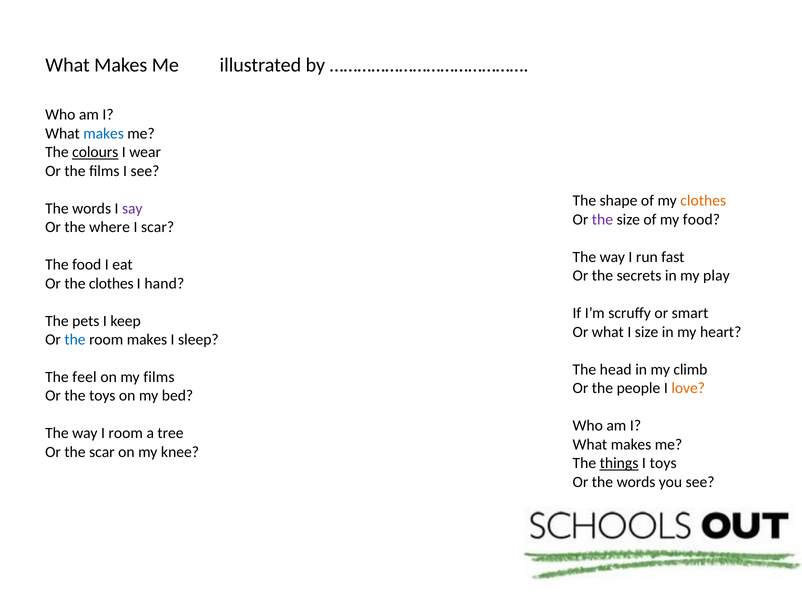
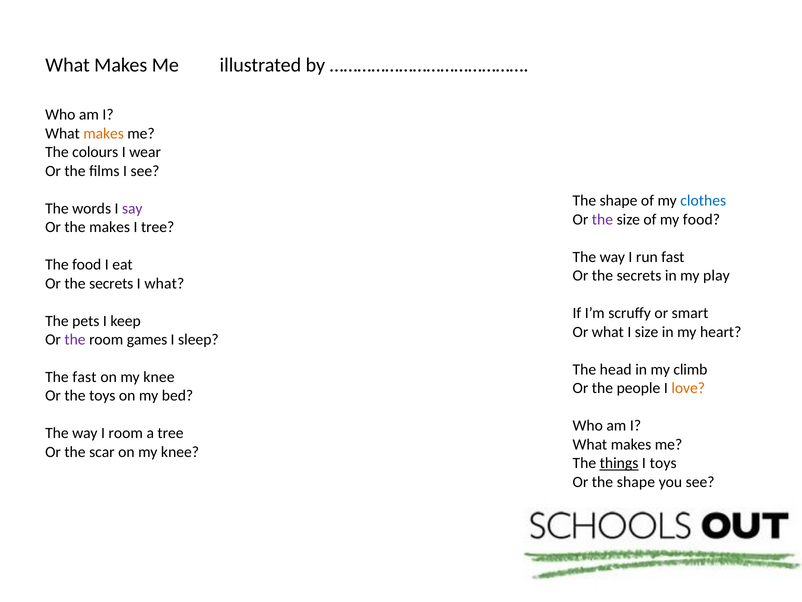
makes colour: blue -> orange (104, 133)
colours underline: present -> none (95, 152)
clothes colour: orange -> blue (703, 201)
the where: where -> makes (110, 227)
I scar: scar -> tree (158, 227)
clothes: clothes -> secrets (111, 283)
hand: hand -> what (164, 283)
the colour: blue -> purple (75, 339)
room makes: makes -> games (147, 339)
The feel: feel -> fast (84, 377)
films: films -> knee (159, 377)
Or the words: words -> shape (636, 481)
